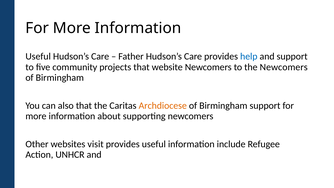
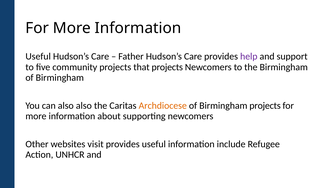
help colour: blue -> purple (249, 56)
that website: website -> projects (167, 67)
the Newcomers: Newcomers -> Birmingham (284, 67)
also that: that -> also (84, 106)
Birmingham support: support -> projects (265, 106)
